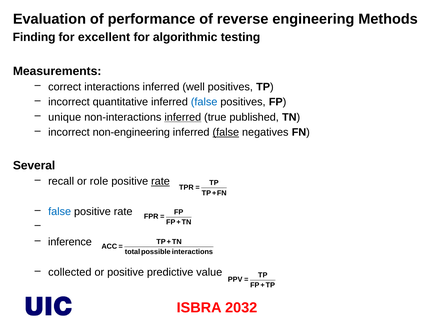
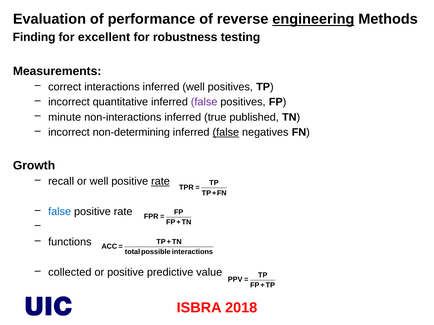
engineering underline: none -> present (313, 19)
algorithmic: algorithmic -> robustness (185, 37)
false colour: blue -> purple (204, 102)
unique: unique -> minute (65, 117)
inferred underline: present -> none (183, 117)
non-engineering: non-engineering -> non-determining (131, 133)
Several: Several -> Growth (34, 166)
or role: role -> well (99, 182)
inference: inference -> functions (70, 242)
2032: 2032 -> 2018 (241, 308)
